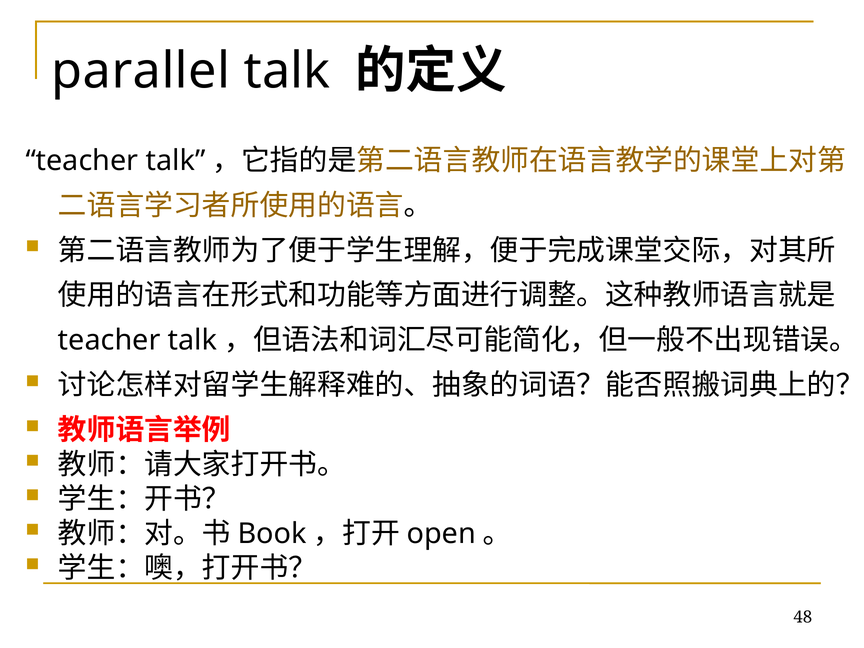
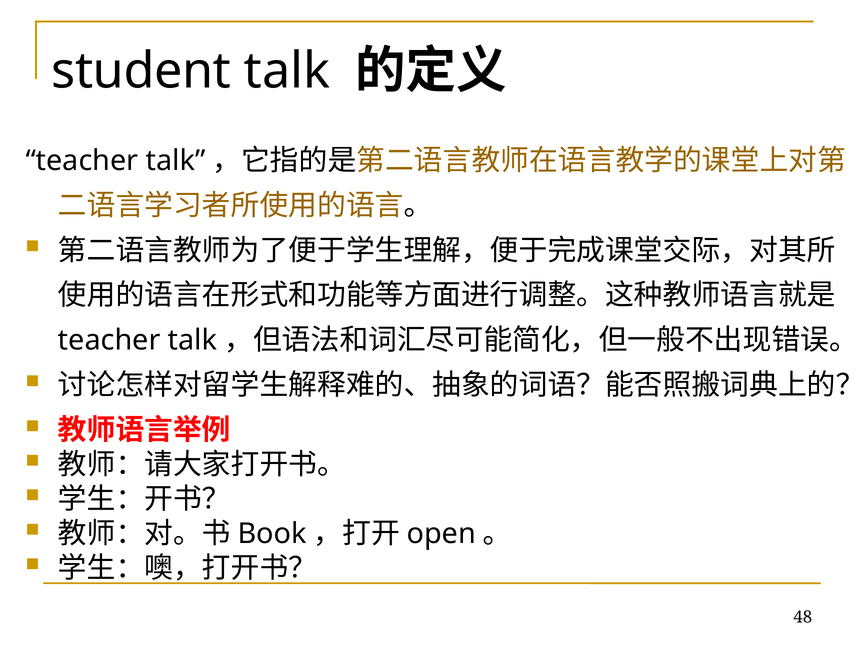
parallel: parallel -> student (141, 71)
